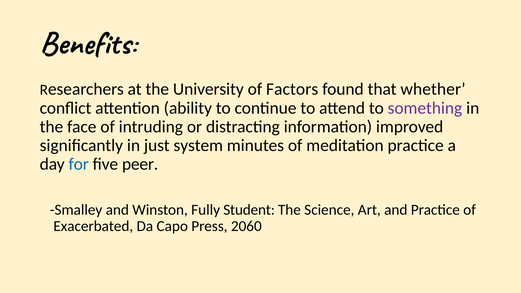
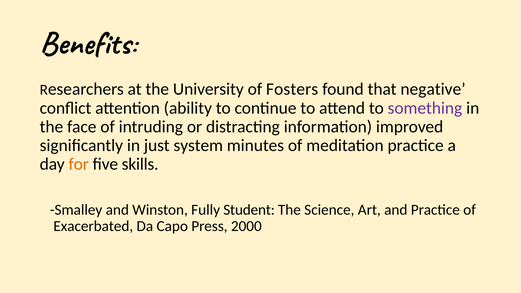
Factors: Factors -> Fosters (292, 89)
whether: whether -> negative (433, 89)
for colour: blue -> orange (79, 164)
peer: peer -> skills (140, 164)
2060: 2060 -> 2000 (246, 226)
